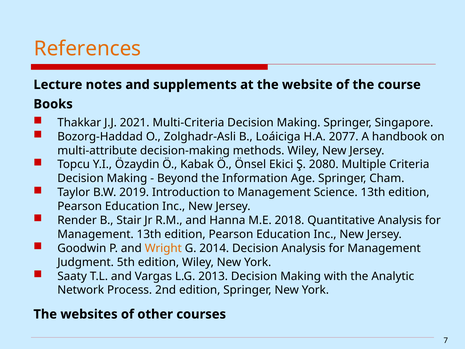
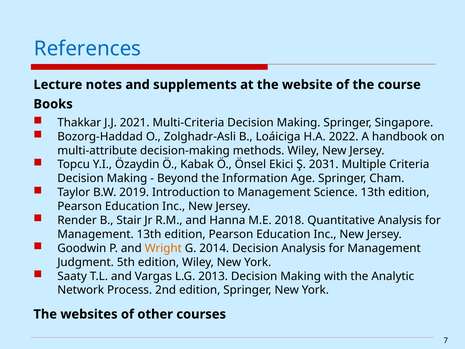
References colour: orange -> blue (88, 49)
2077: 2077 -> 2022 (344, 136)
2080: 2080 -> 2031 (324, 164)
